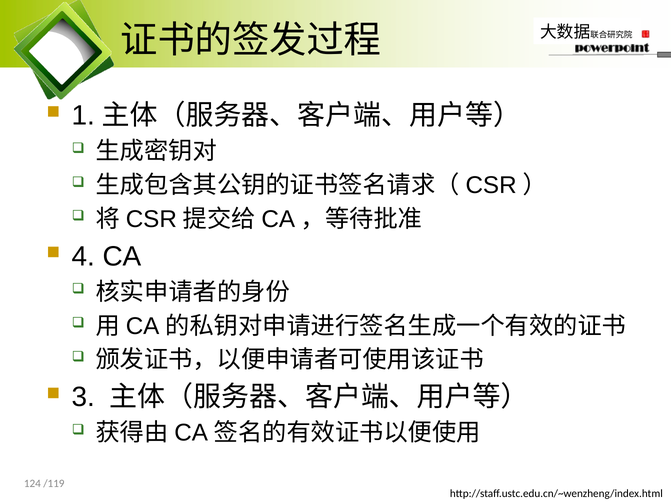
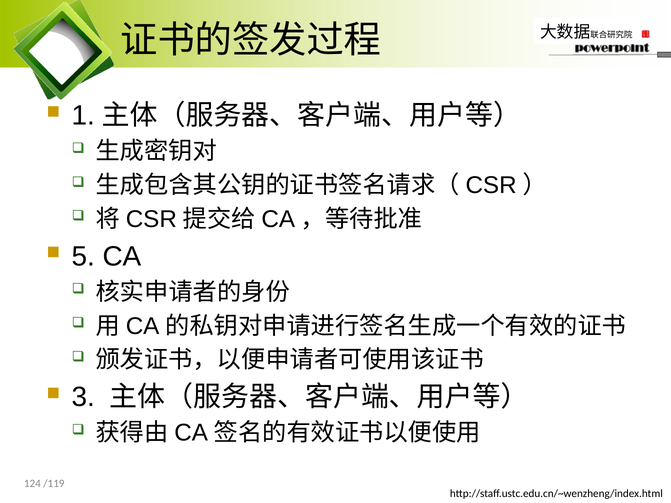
4: 4 -> 5 (83, 256)
